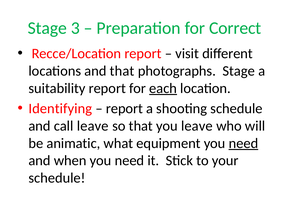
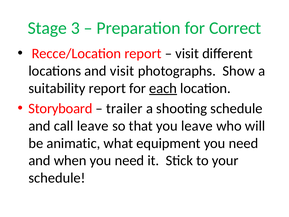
and that: that -> visit (122, 71)
photographs Stage: Stage -> Show (239, 71)
Identifying: Identifying -> Storyboard (60, 108)
report: report -> trailer (124, 108)
need underline: present -> none (243, 143)
